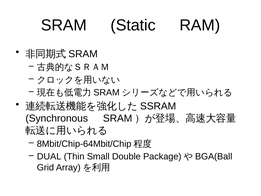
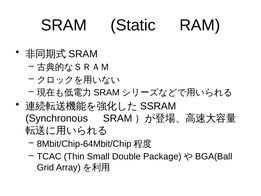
DUAL: DUAL -> TCAC (49, 156)
